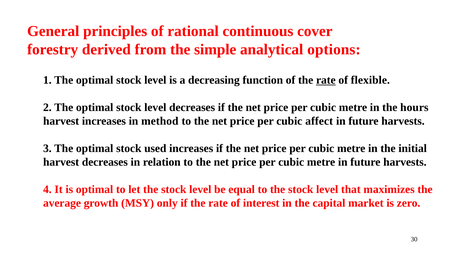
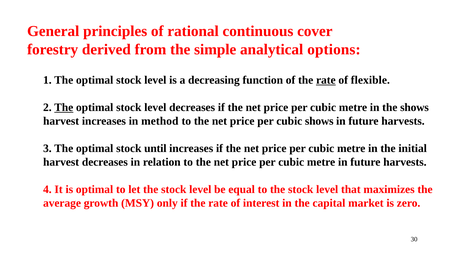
The underline: none -> present (64, 107)
the hours: hours -> shows (414, 107)
cubic affect: affect -> shows (319, 121)
used: used -> until (155, 148)
